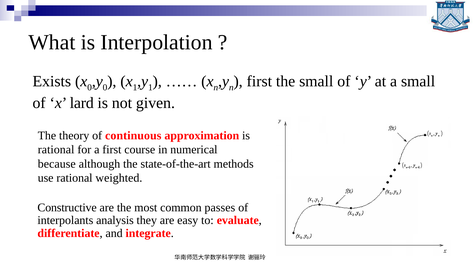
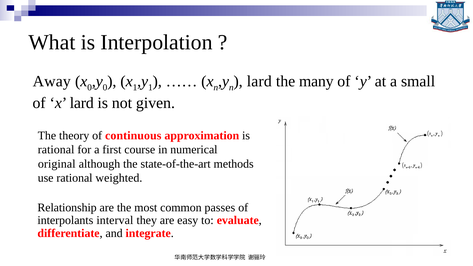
Exists: Exists -> Away (52, 81)
first: first -> lard (259, 81)
the small: small -> many (316, 81)
because: because -> original (57, 164)
Constructive: Constructive -> Relationship (67, 208)
analysis: analysis -> interval (115, 220)
